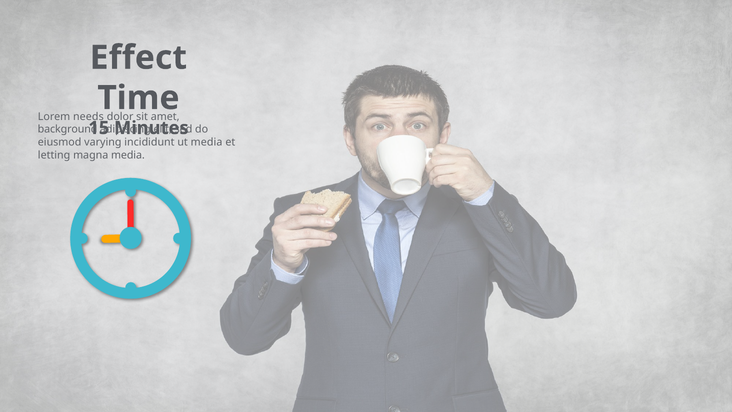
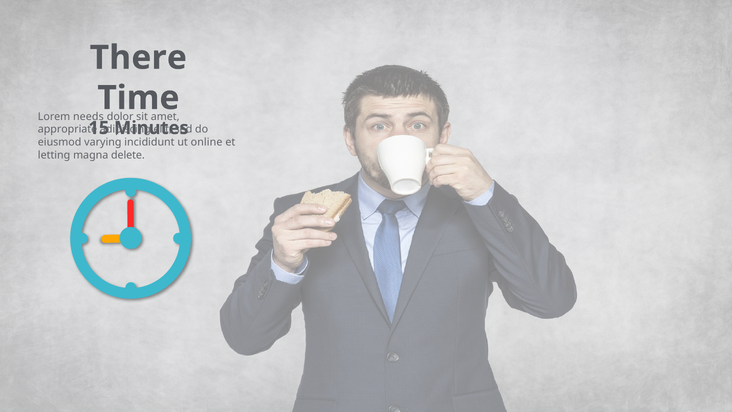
Effect: Effect -> There (138, 58)
background: background -> appropriate (68, 129)
media: media -> online (207, 142)
magna media: media -> delete (128, 155)
